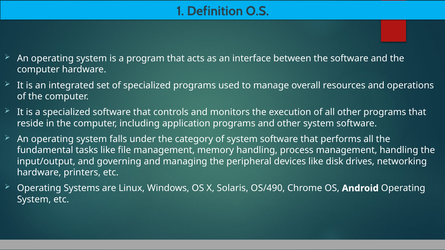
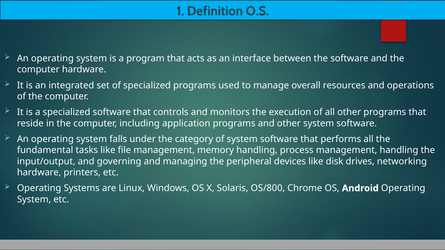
OS/490: OS/490 -> OS/800 (268, 188)
